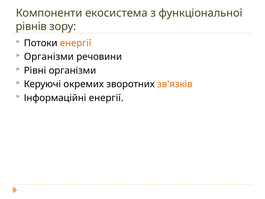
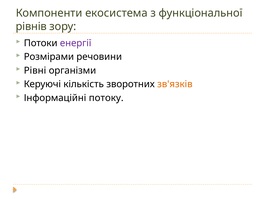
енергії colour: orange -> purple (76, 43)
Організми: Організми -> Розмірами (49, 57)
окремих: окремих -> кількість (84, 84)
Інформаційні енергії: енергії -> потоку (106, 98)
